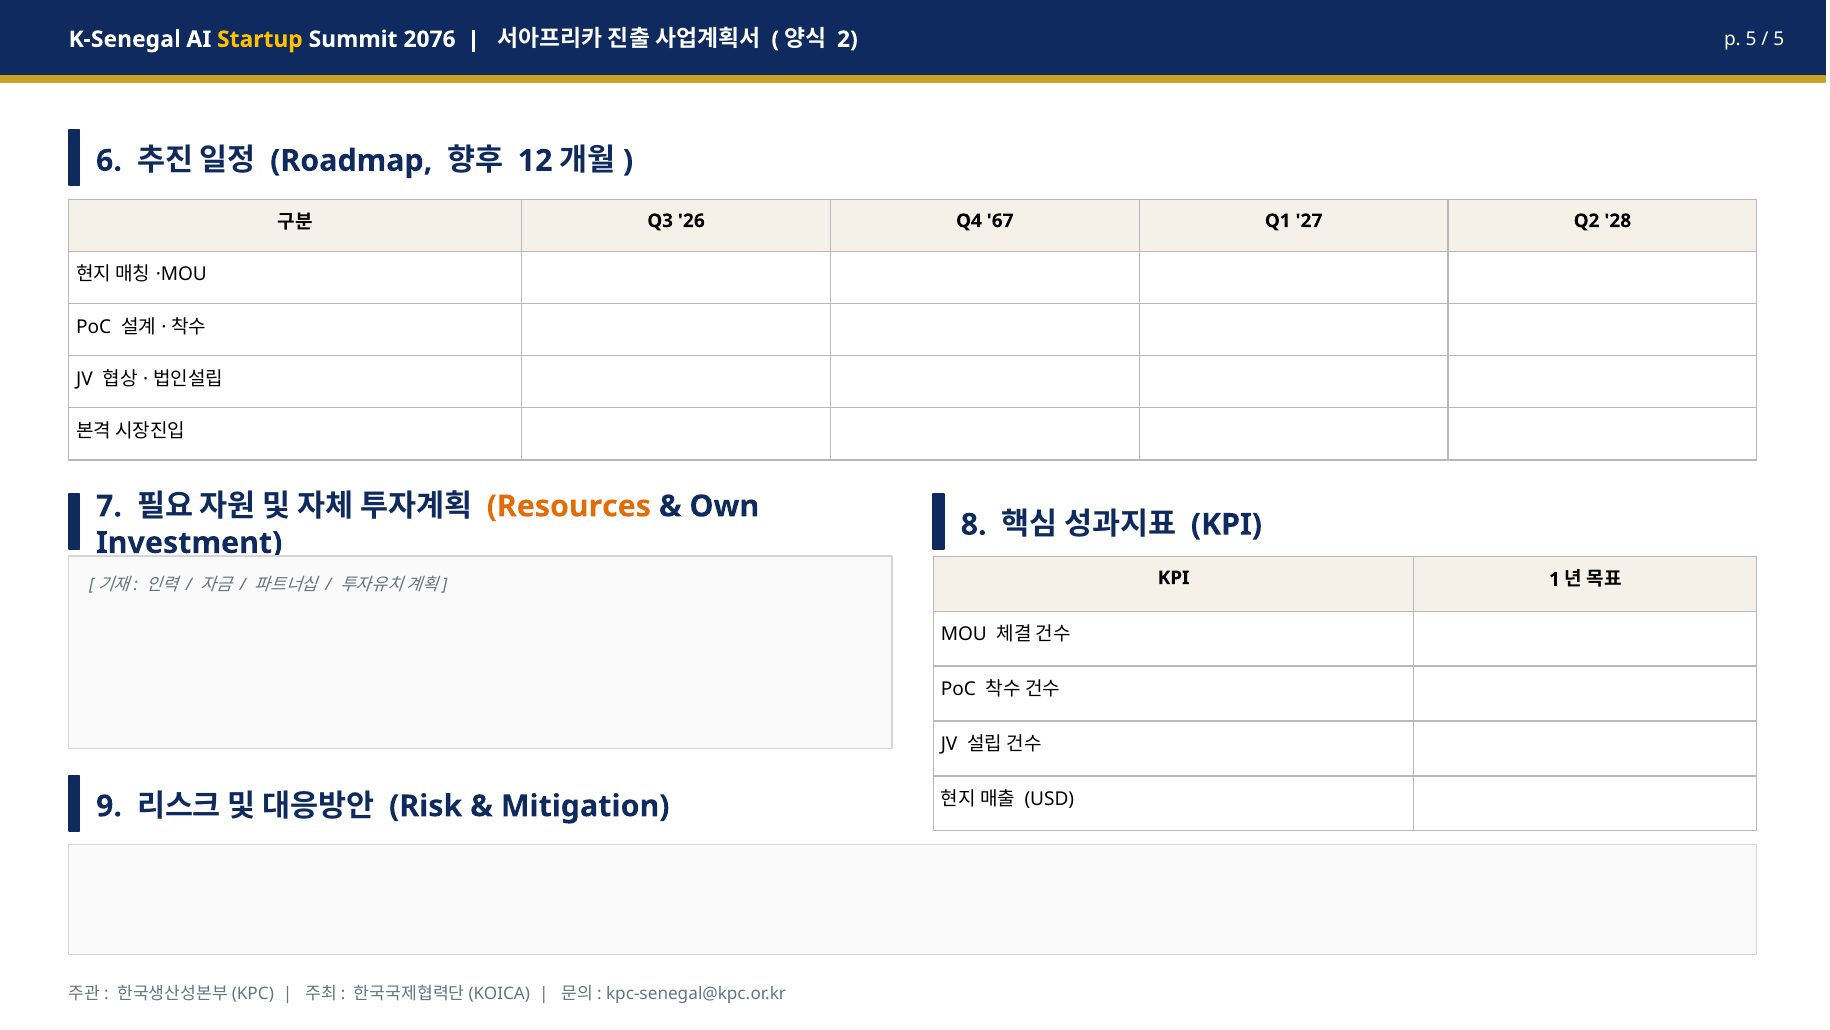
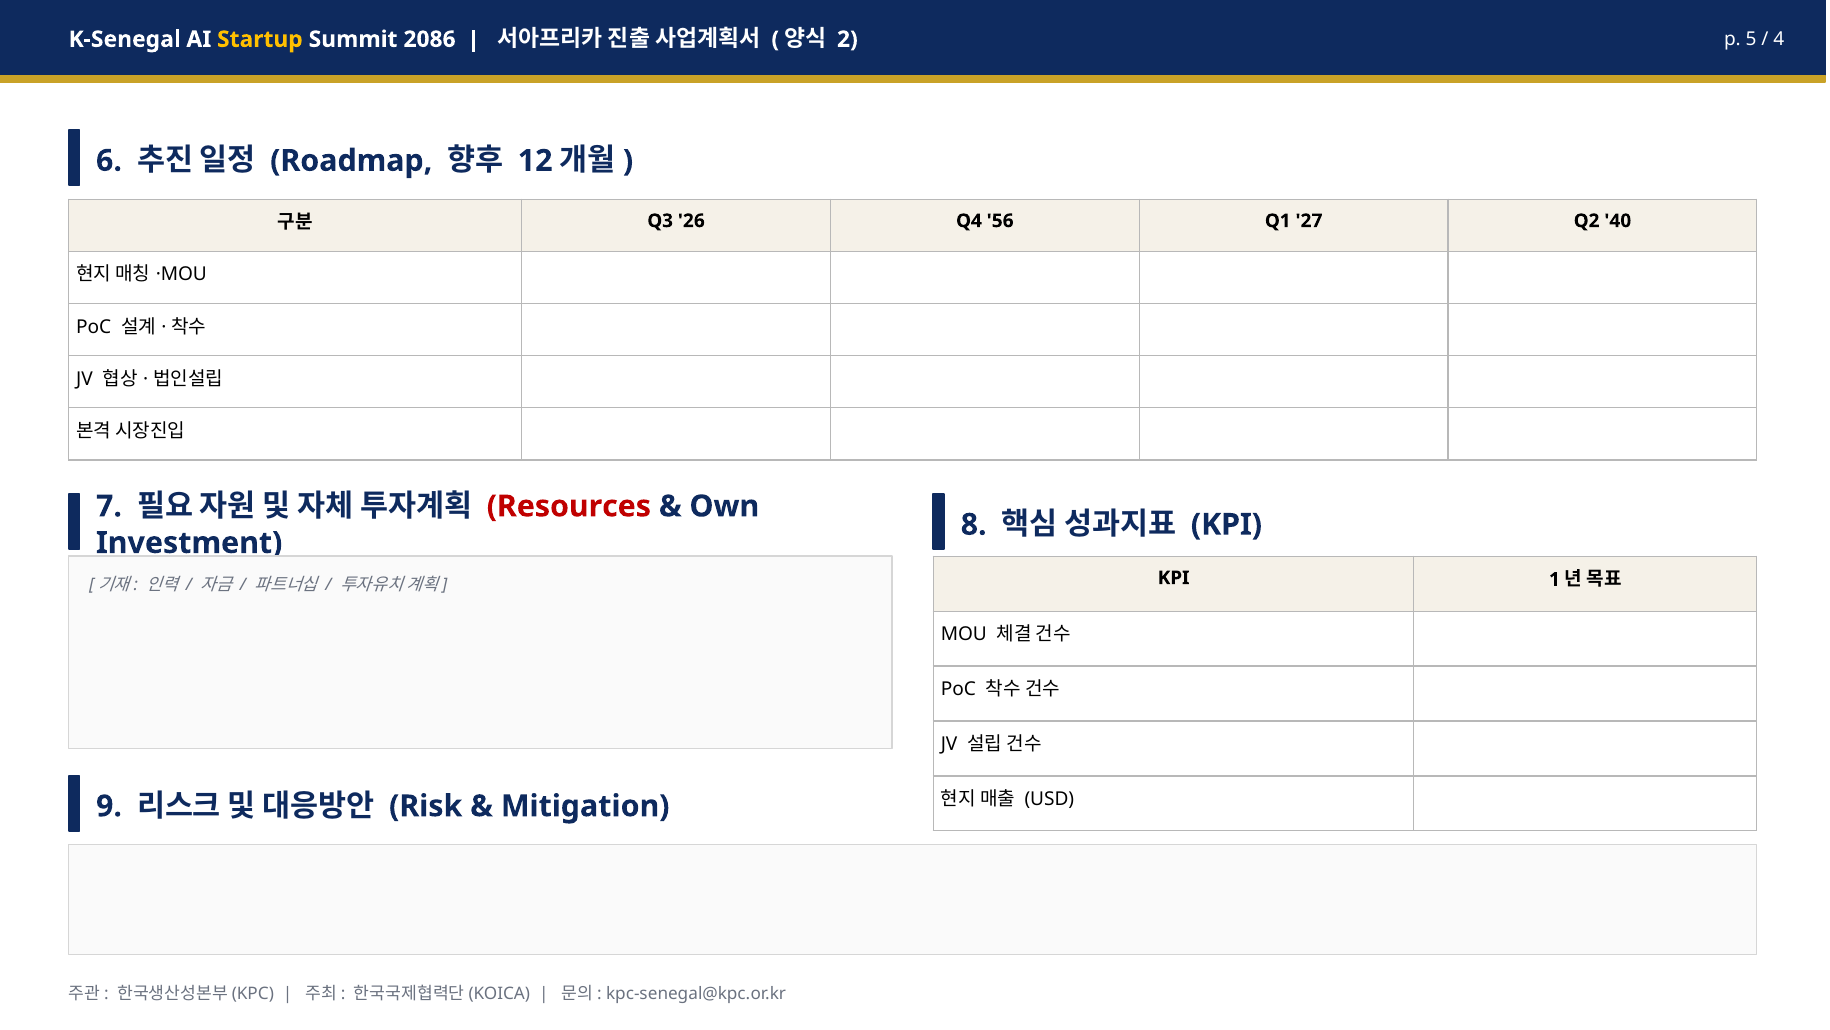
2076: 2076 -> 2086 (430, 39)
5: 5 -> 4 (1779, 39)
67: 67 -> 56 (1000, 221)
28: 28 -> 40 (1618, 221)
Resources colour: orange -> red (569, 506)
